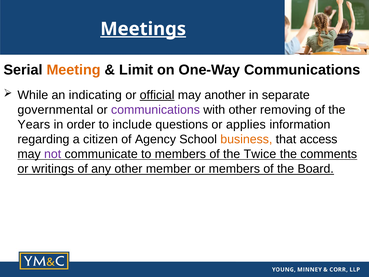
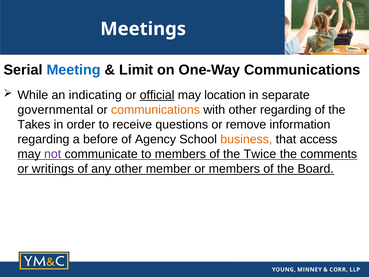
Meetings underline: present -> none (143, 29)
Meeting colour: orange -> blue (74, 70)
another: another -> location (225, 95)
communications colour: purple -> orange (155, 110)
other removing: removing -> regarding (286, 110)
Years: Years -> Takes (34, 124)
include: include -> receive (132, 124)
applies: applies -> remove (246, 124)
citizen: citizen -> before (100, 139)
